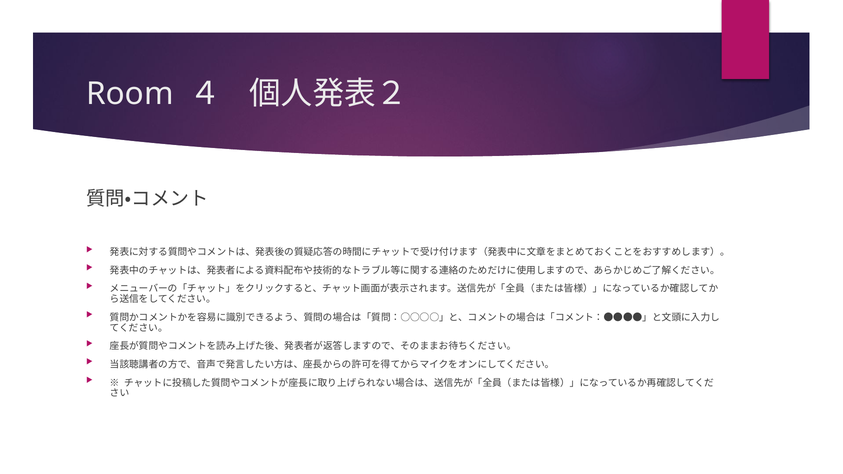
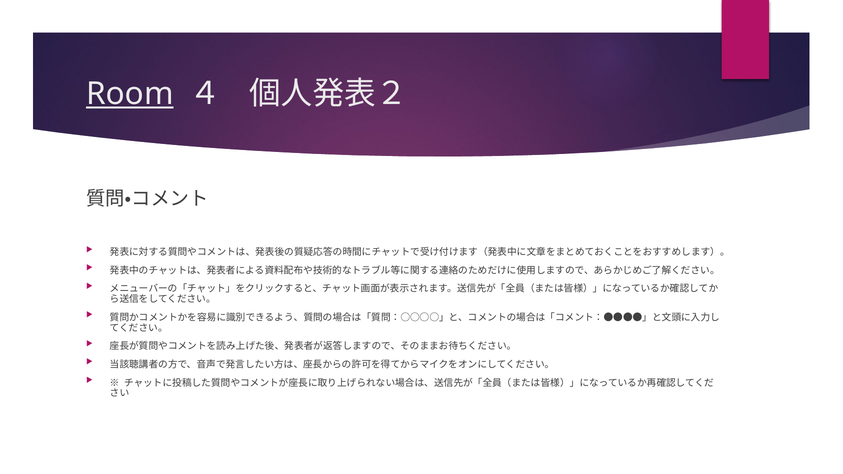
Room underline: none -> present (130, 94)
